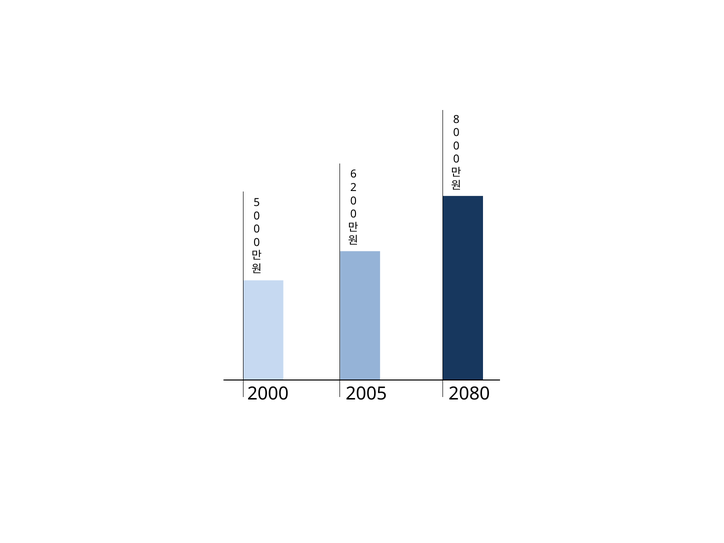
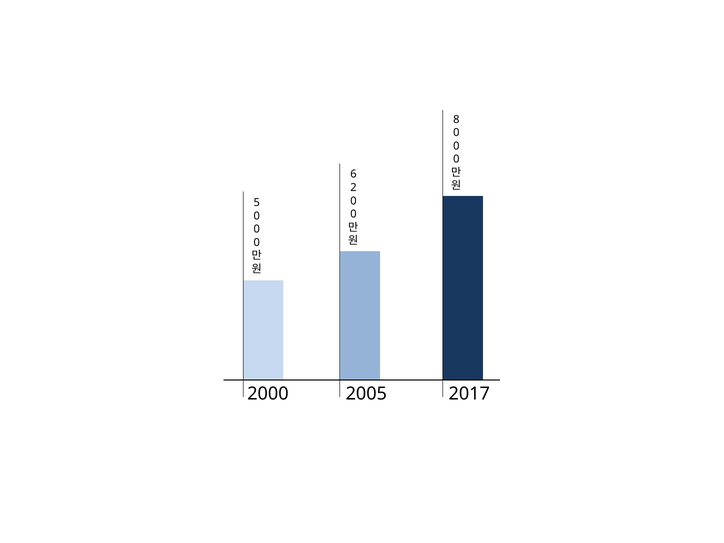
2080: 2080 -> 2017 (469, 394)
